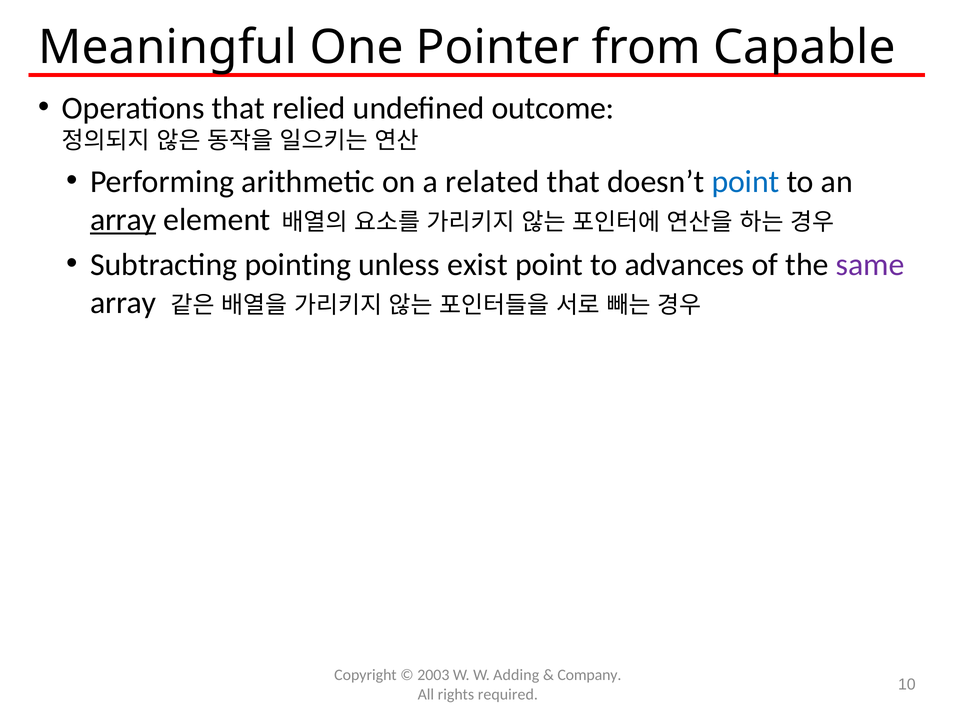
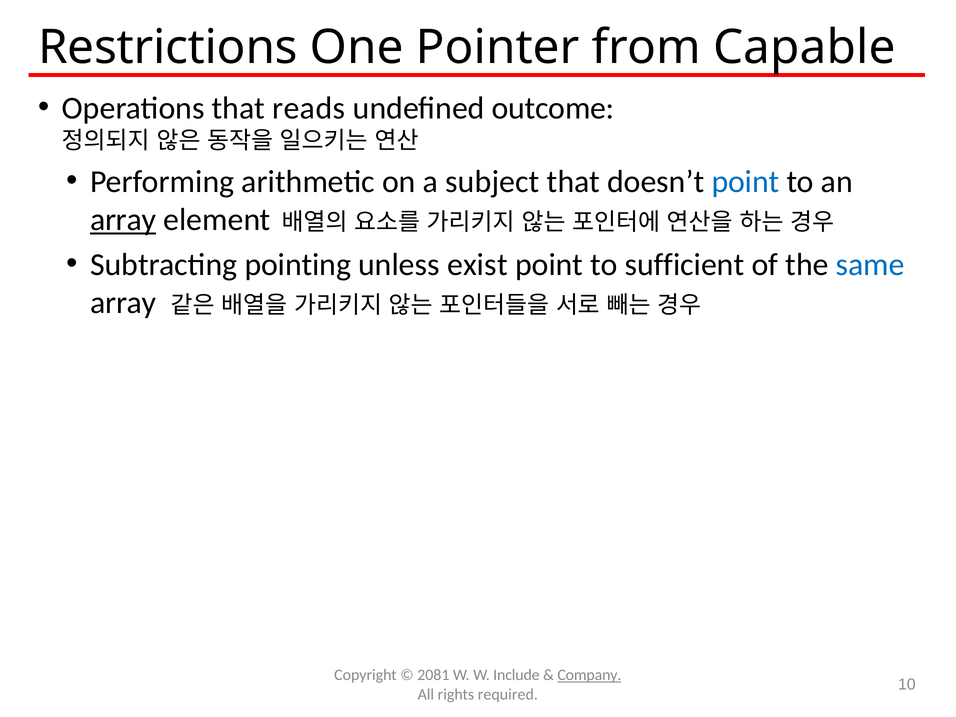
Meaningful: Meaningful -> Restrictions (168, 47)
relied: relied -> reads (309, 108)
related: related -> subject (492, 182)
advances: advances -> sufficient (684, 265)
same colour: purple -> blue (870, 265)
2003: 2003 -> 2081 (433, 675)
Adding: Adding -> Include (516, 675)
Company underline: none -> present (589, 675)
